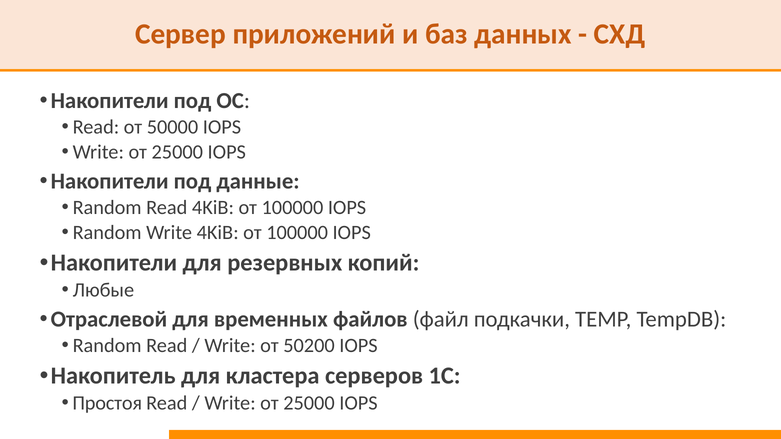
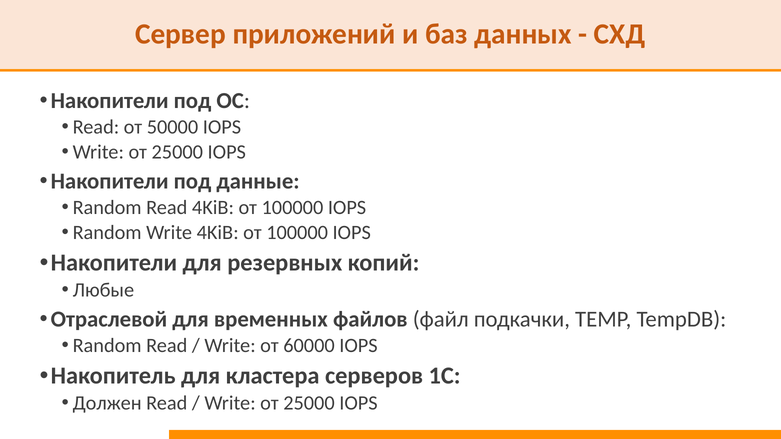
50200: 50200 -> 60000 (309, 346)
Простоя: Простоя -> Должен (107, 403)
